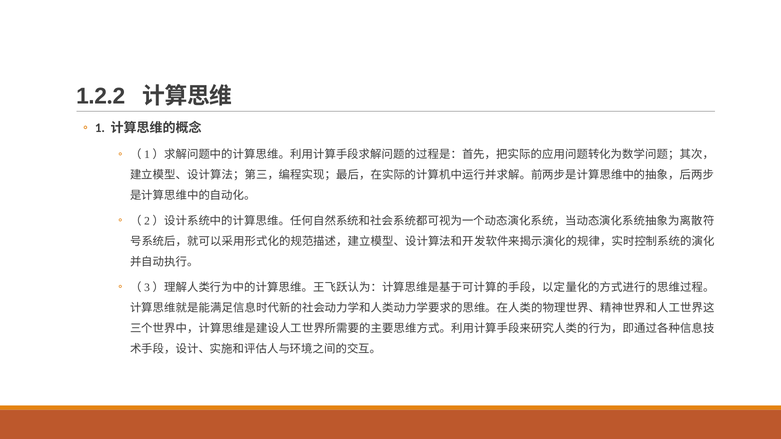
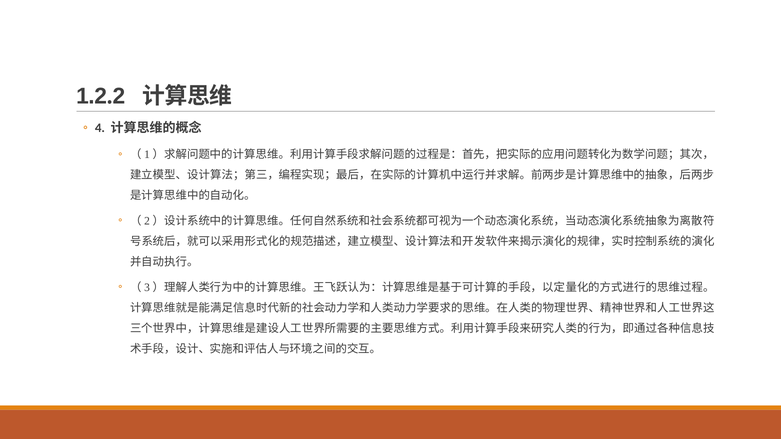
1: 1 -> 4 (100, 128)
